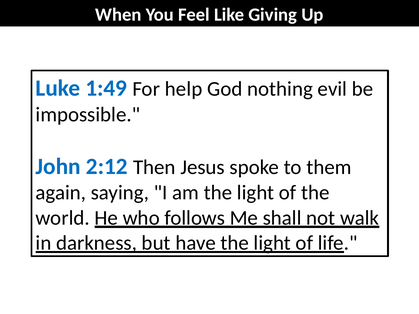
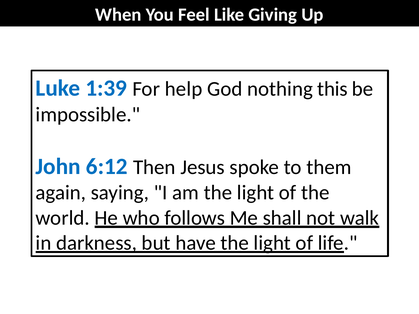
1:49: 1:49 -> 1:39 (106, 88)
evil: evil -> this (332, 89)
2:12: 2:12 -> 6:12 (107, 166)
